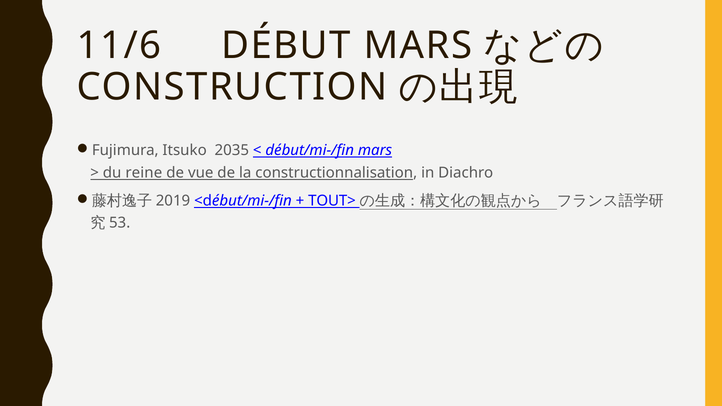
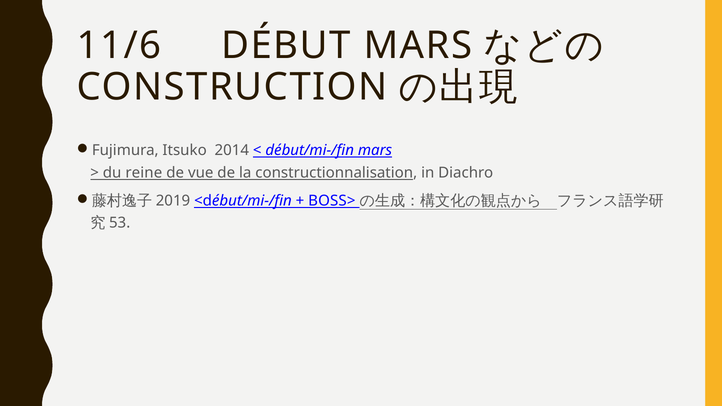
2035: 2035 -> 2014 (232, 150)
TOUT>: TOUT> -> BOSS> (332, 201)
